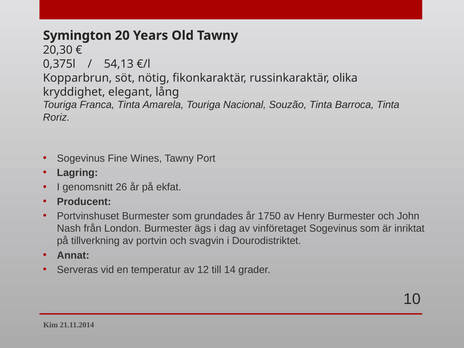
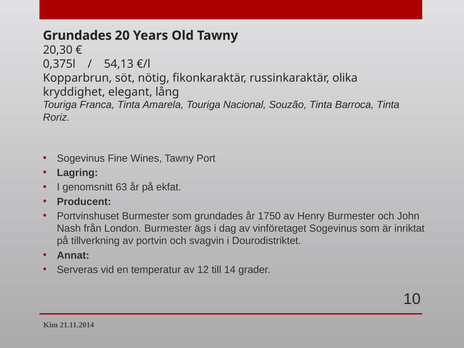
Symington: Symington -> Grundades (77, 36)
26: 26 -> 63 (121, 187)
